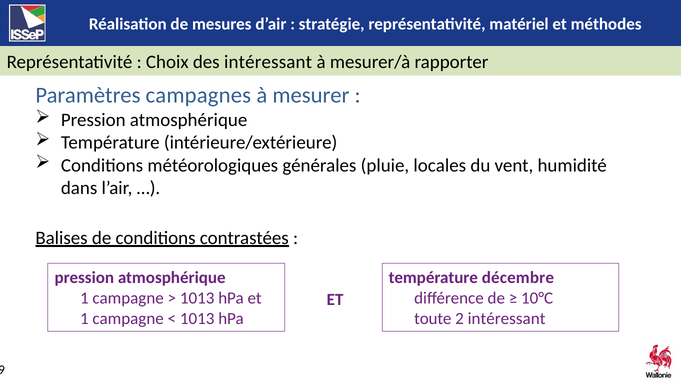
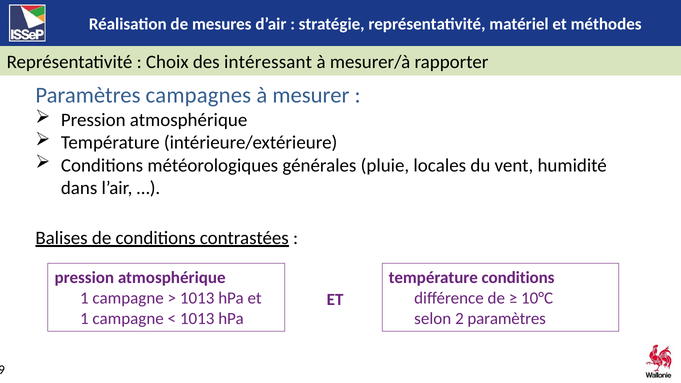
température décembre: décembre -> conditions (518, 278)
toute: toute -> selon (433, 319)
2 intéressant: intéressant -> paramètres (507, 319)
